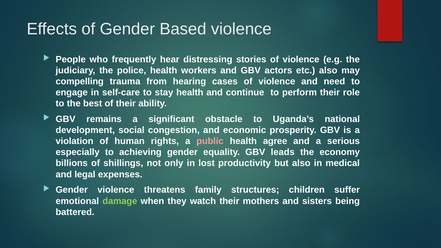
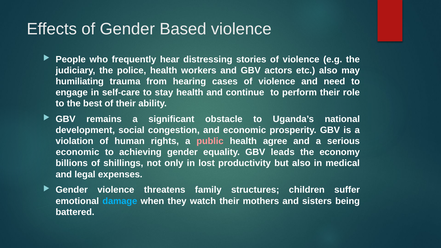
compelling: compelling -> humiliating (80, 81)
especially: especially -> economic (78, 152)
damage colour: light green -> light blue (120, 201)
